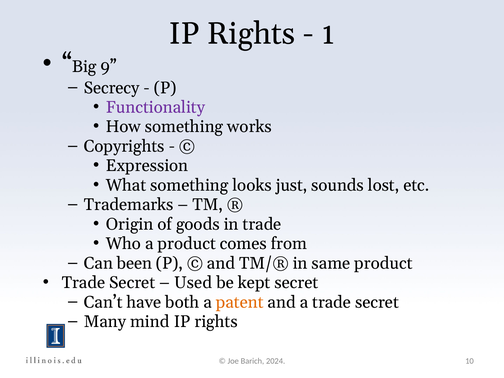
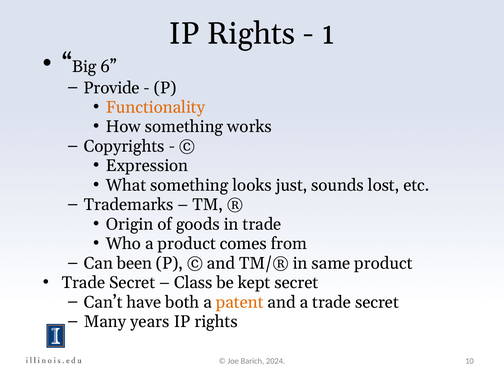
9: 9 -> 6 (109, 67)
Secrecy: Secrecy -> Provide (112, 88)
Functionality colour: purple -> orange (155, 107)
Used: Used -> Class (193, 283)
mind: mind -> years (150, 322)
